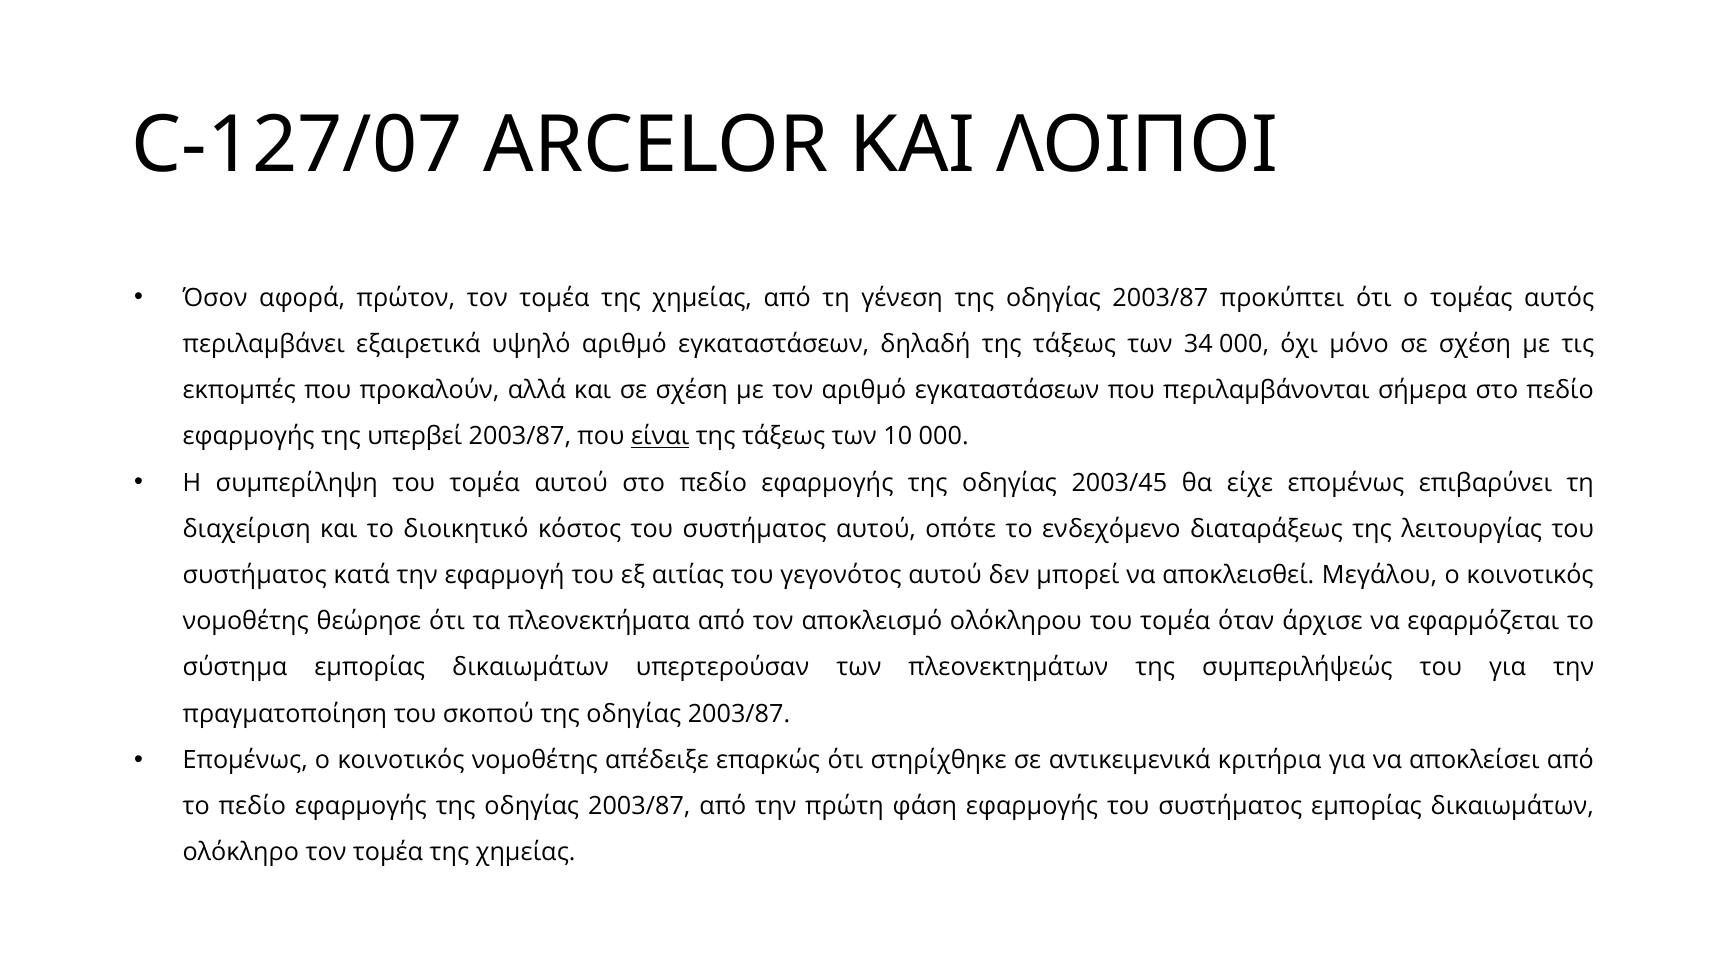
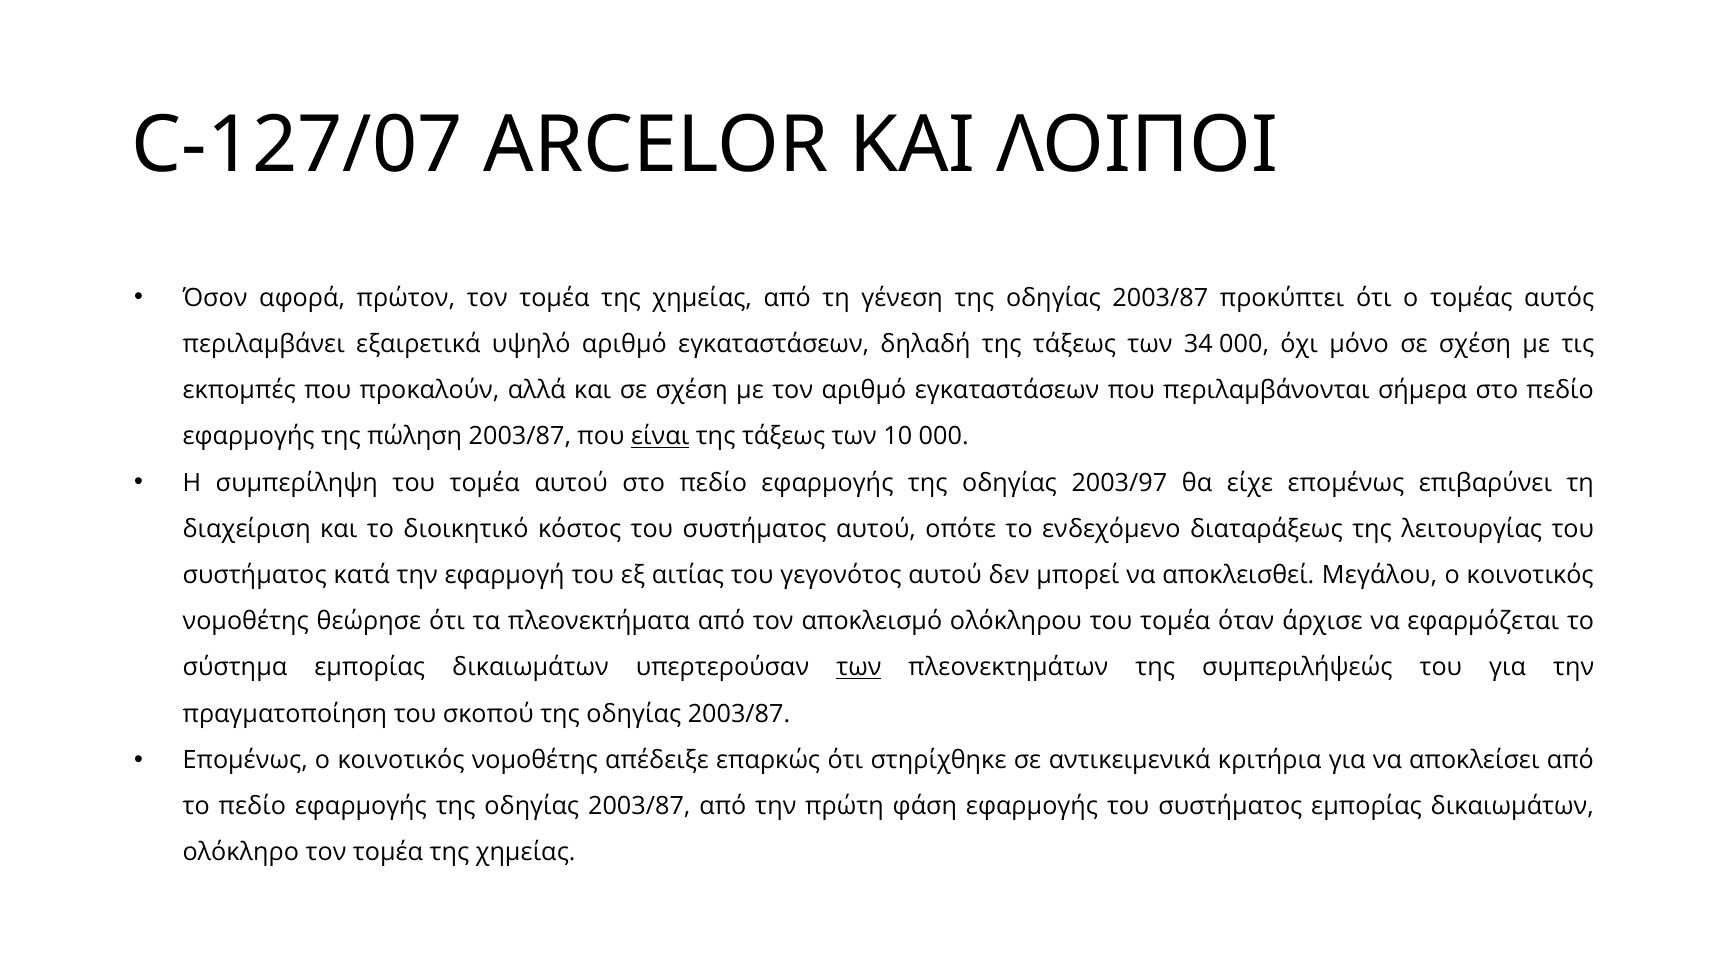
υπερβεί: υπερβεί -> πώληση (415, 437)
2003/45: 2003/45 -> 2003/97 (1119, 483)
των underline: none -> present (859, 668)
